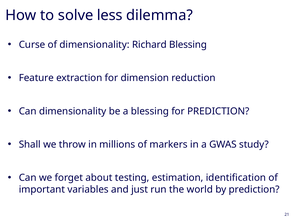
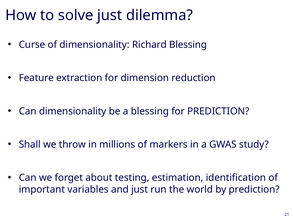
solve less: less -> just (110, 15)
